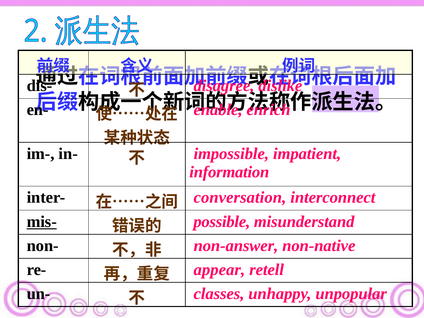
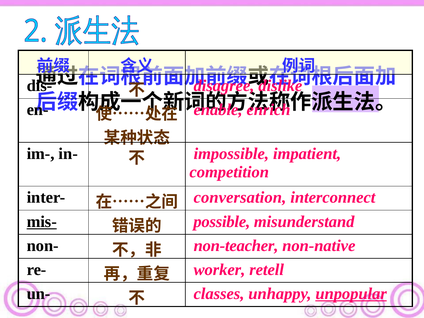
information: information -> competition (229, 172)
non-answer: non-answer -> non-teacher (236, 246)
appear: appear -> worker (219, 270)
unpopular underline: none -> present (351, 294)
